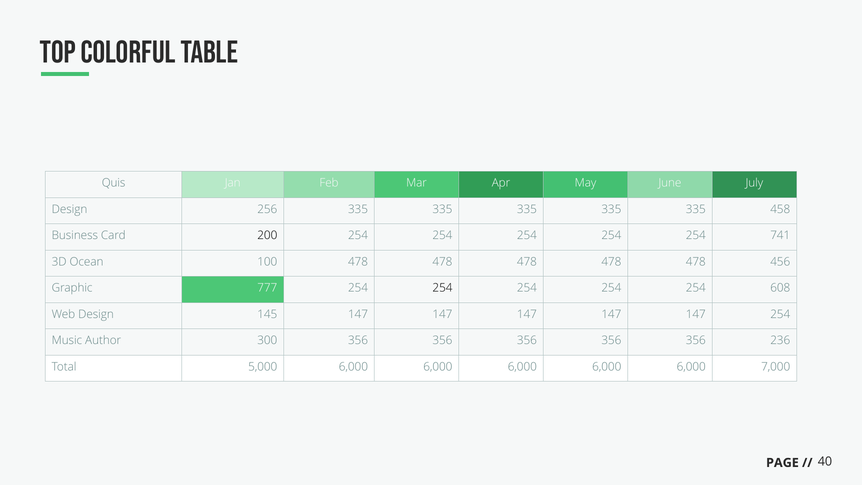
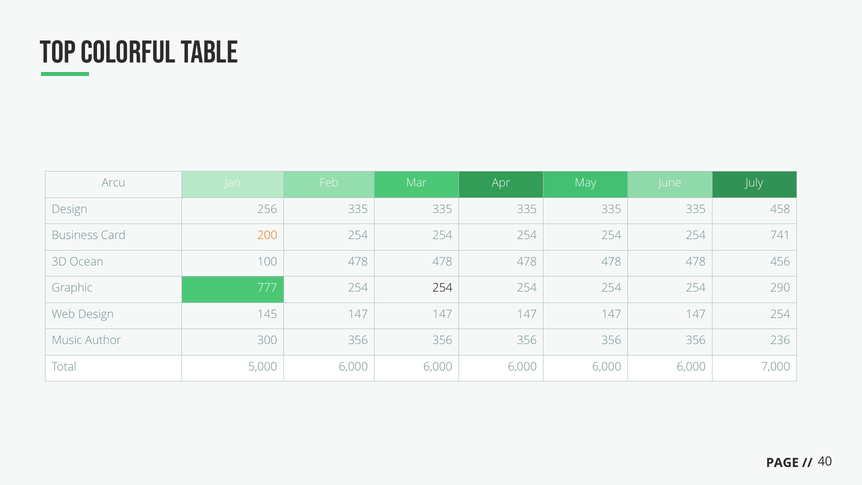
Quis: Quis -> Arcu (114, 183)
200 colour: black -> orange (267, 235)
608: 608 -> 290 (780, 288)
